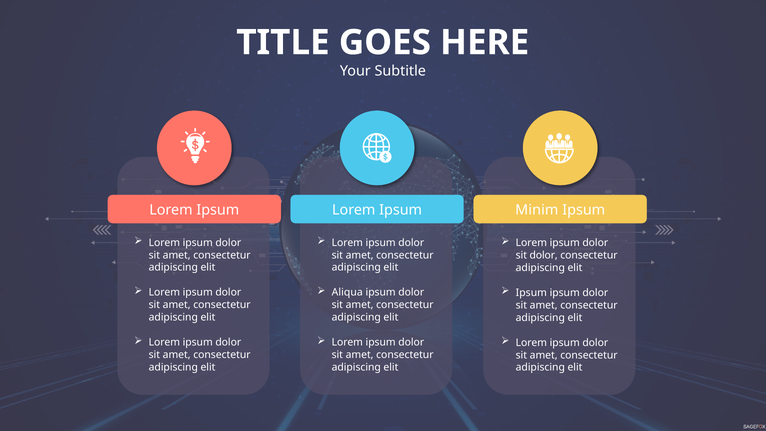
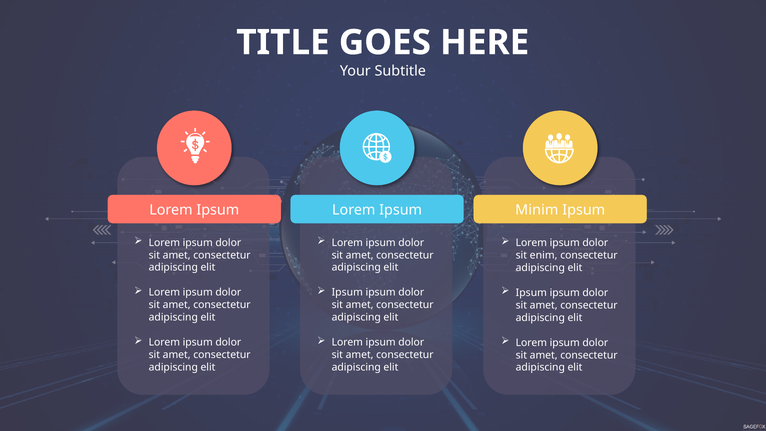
sit dolor: dolor -> enim (544, 255)
Aliqua: Aliqua -> Ipsum (347, 292)
